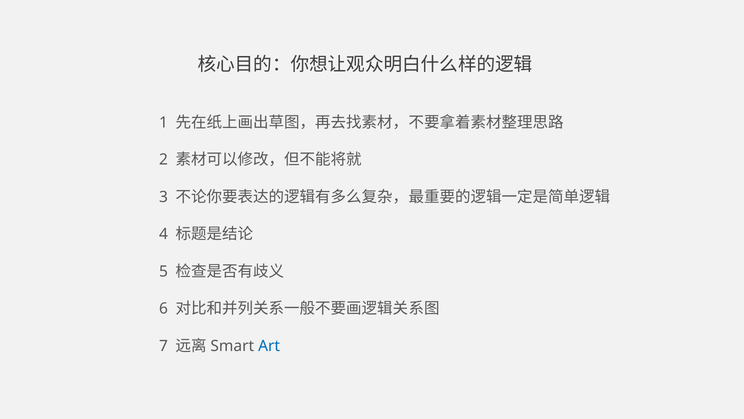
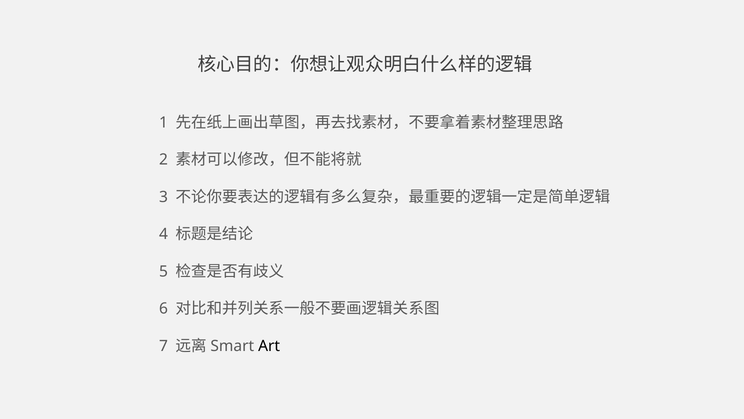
Art colour: blue -> black (269, 346)
